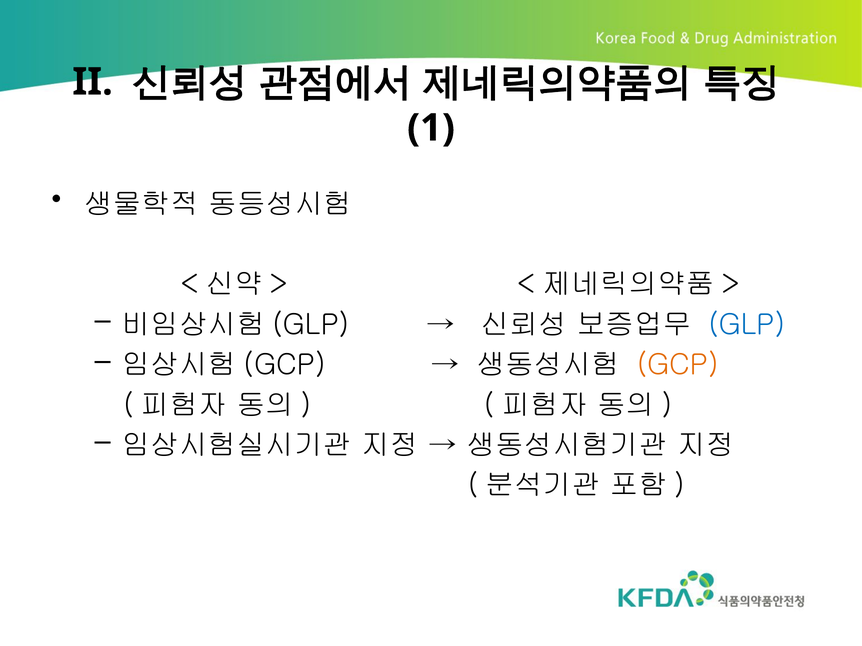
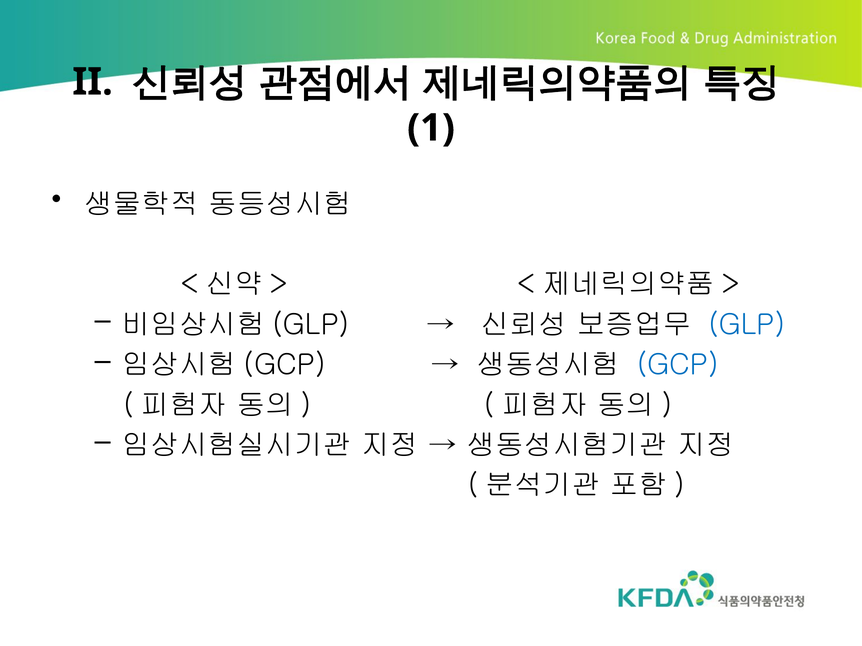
GCP colour: orange -> blue (678, 365)
